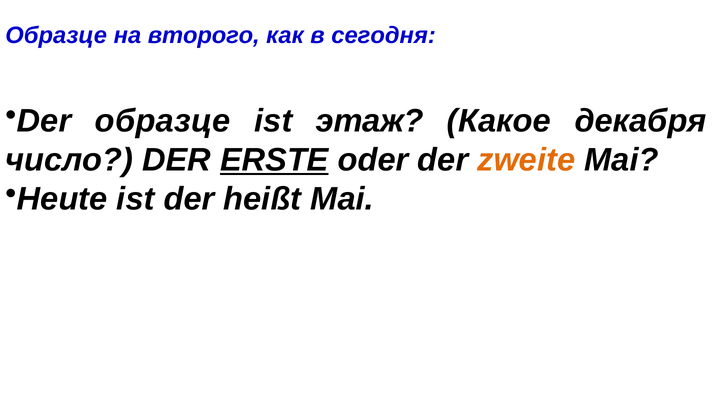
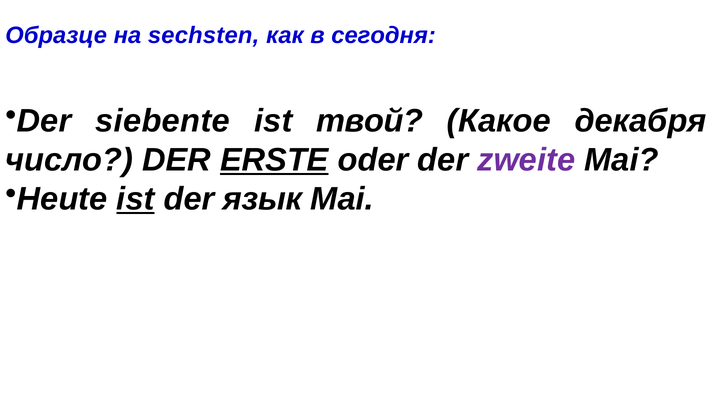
второго: второго -> sechsten (204, 35)
Der образце: образце -> siebente (163, 121)
этаж: этаж -> твой (370, 121)
zweite colour: orange -> purple (526, 160)
ist underline: none -> present (136, 199)
heißt: heißt -> язык (263, 199)
